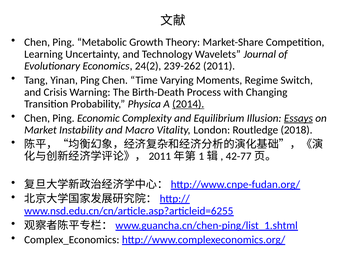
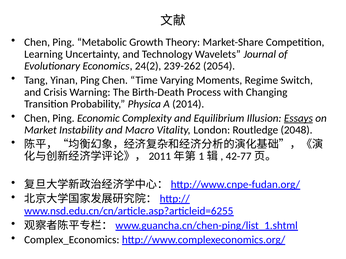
2011: 2011 -> 2054 (219, 66)
2014 underline: present -> none (188, 104)
2018: 2018 -> 2048 (297, 130)
